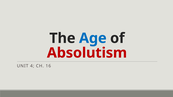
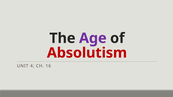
Age colour: blue -> purple (93, 38)
